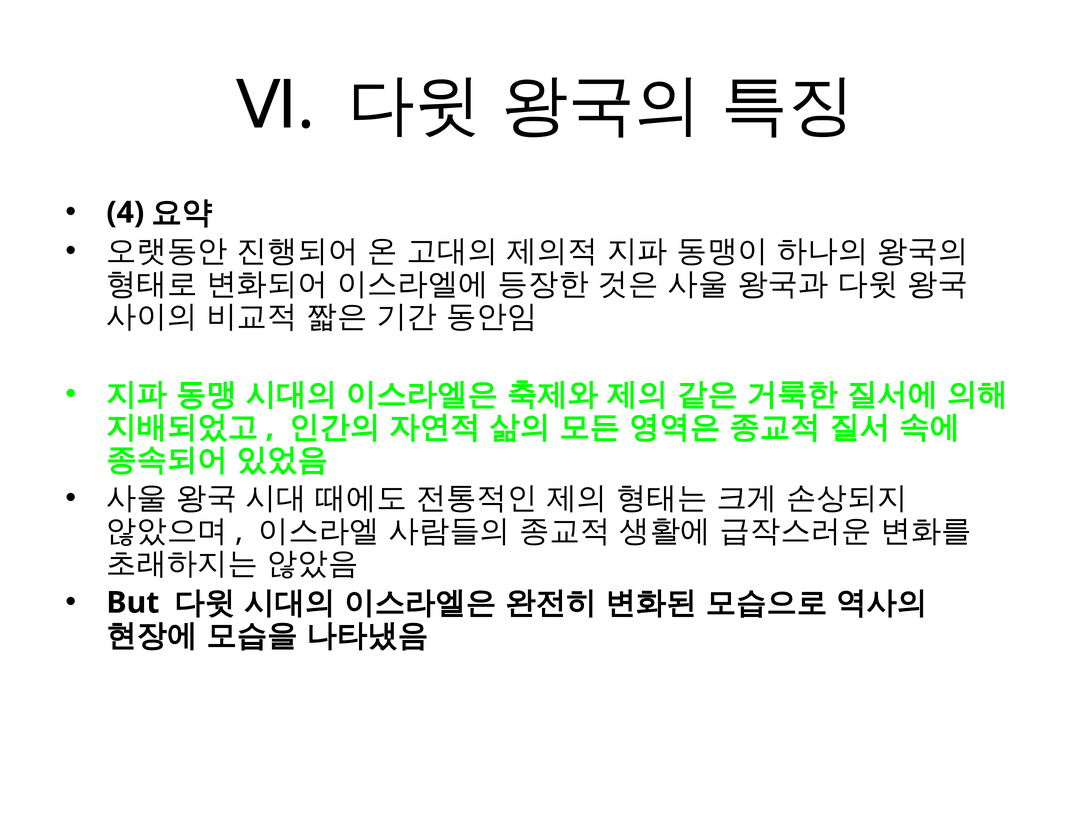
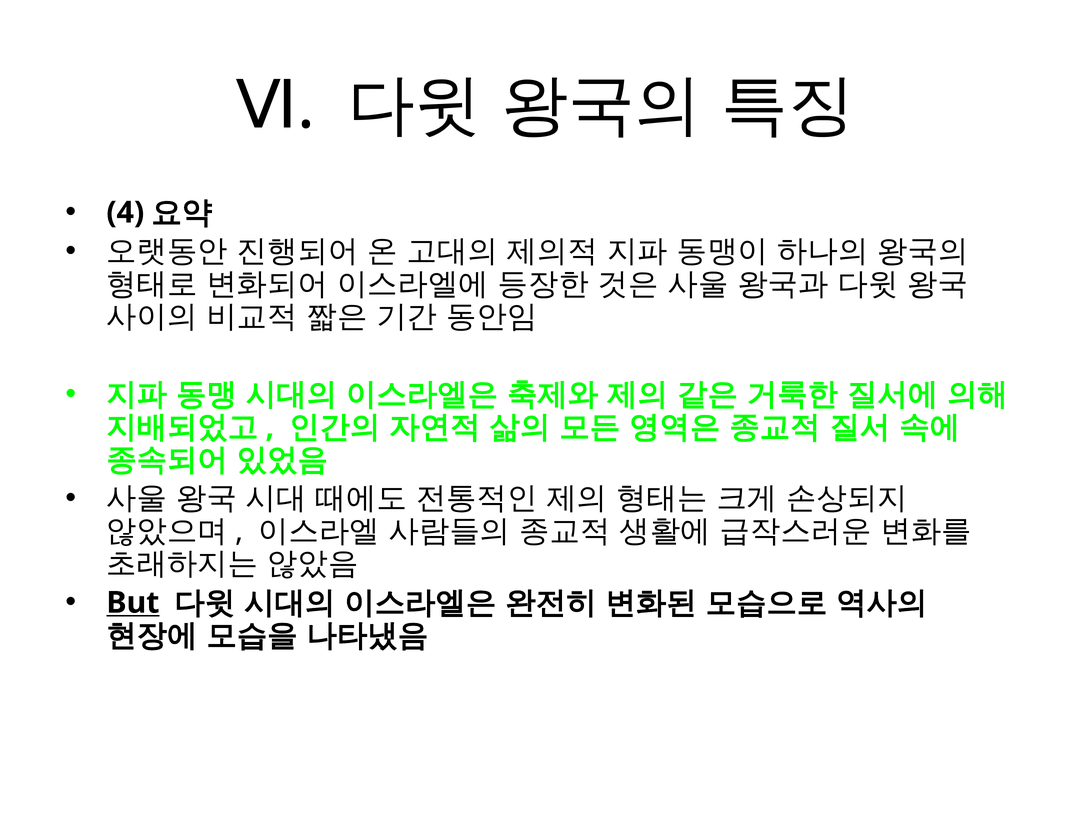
But underline: none -> present (133, 603)
